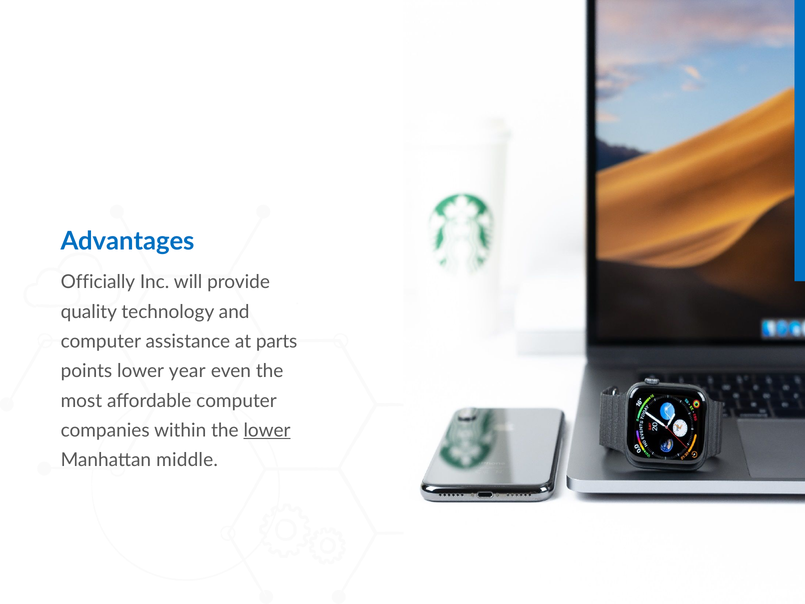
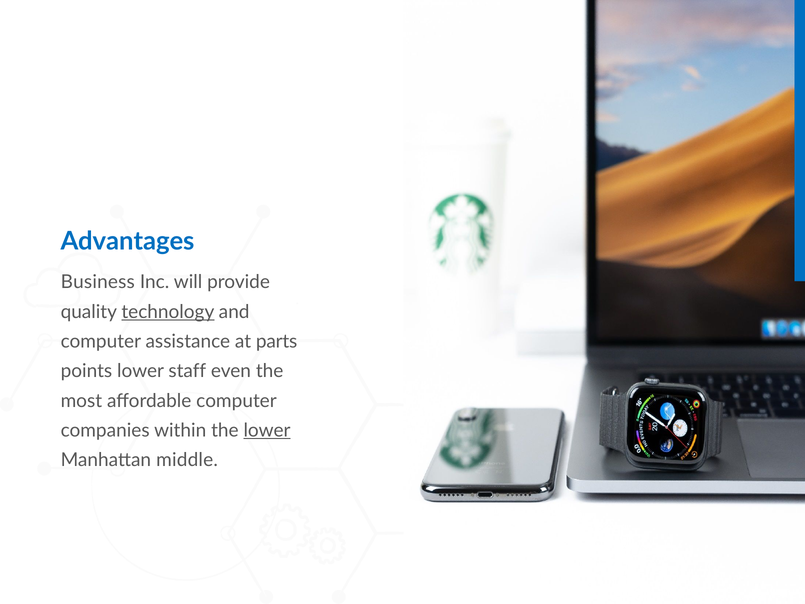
Officially: Officially -> Business (98, 282)
technology underline: none -> present (168, 312)
year: year -> staff (187, 371)
